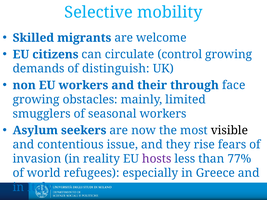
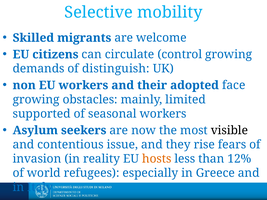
through: through -> adopted (195, 85)
smugglers: smugglers -> supported (42, 114)
hosts colour: purple -> orange (157, 159)
77%: 77% -> 12% (239, 159)
